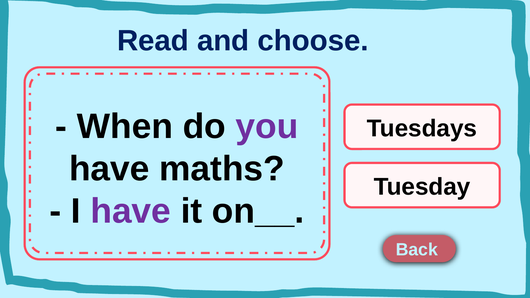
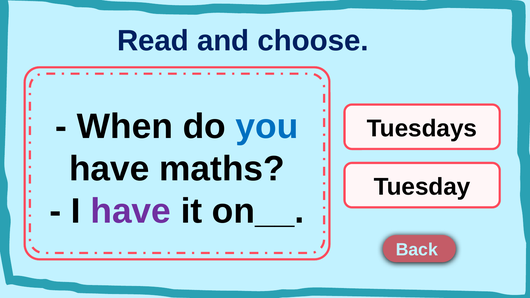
you colour: purple -> blue (267, 127)
